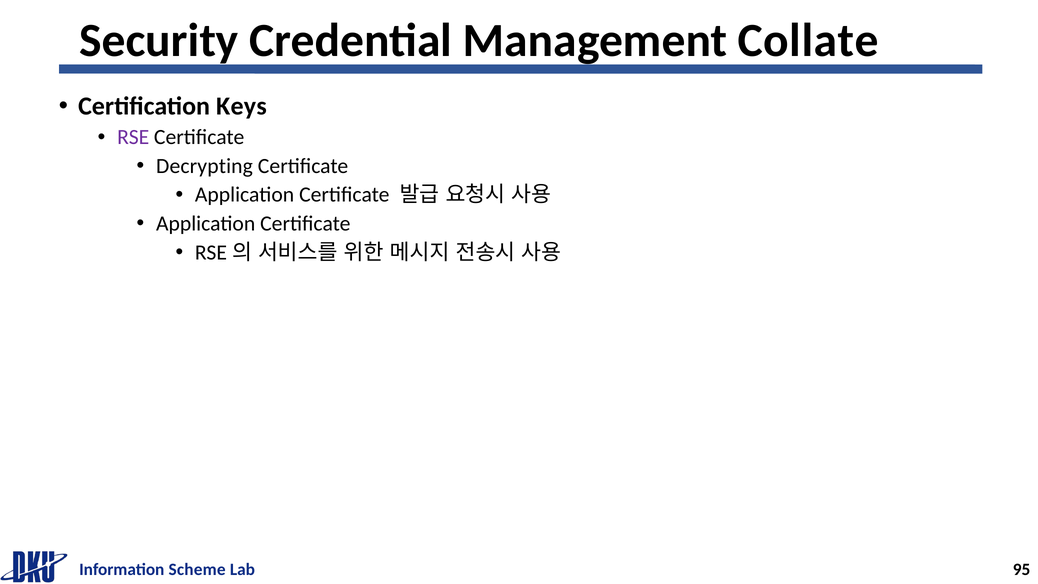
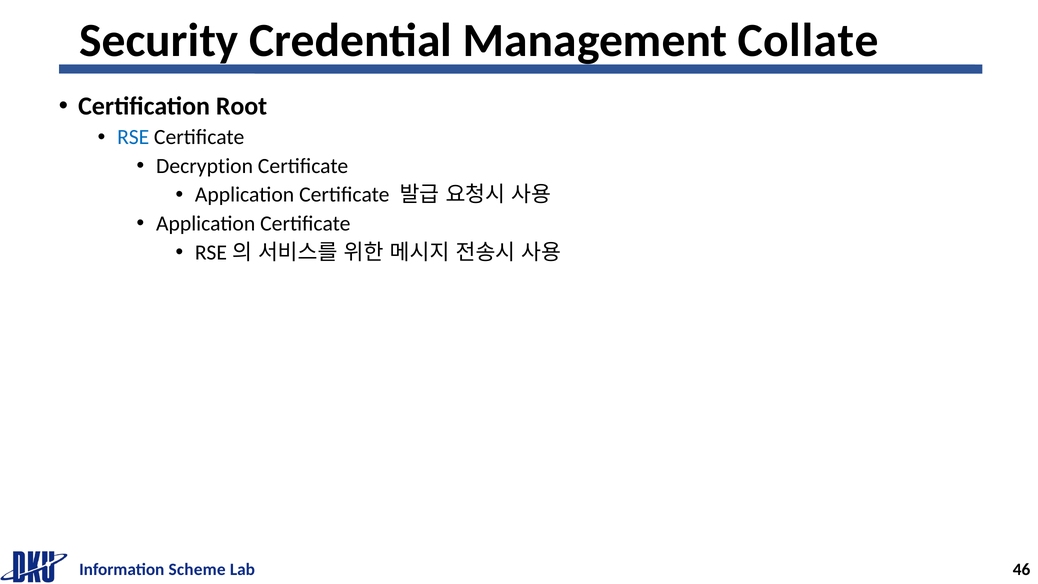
Keys: Keys -> Root (242, 106)
RSE colour: purple -> blue (133, 137)
Decrypting: Decrypting -> Decryption (205, 166)
95: 95 -> 46 (1022, 569)
